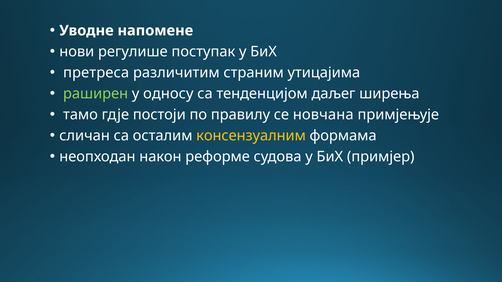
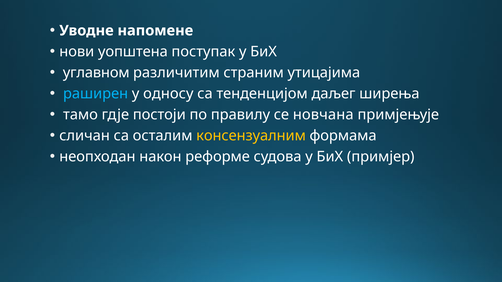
регулише: регулише -> уопштена (133, 52)
претреса: претреса -> углавном (96, 73)
раширен colour: light green -> light blue (96, 94)
